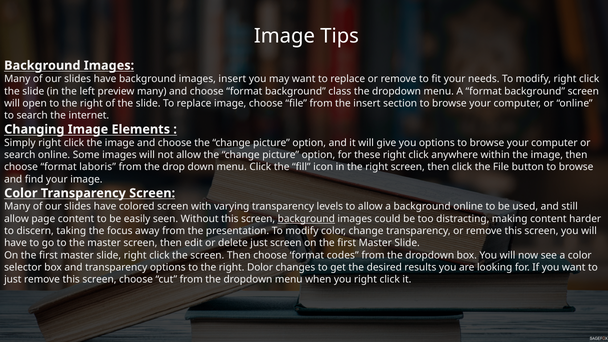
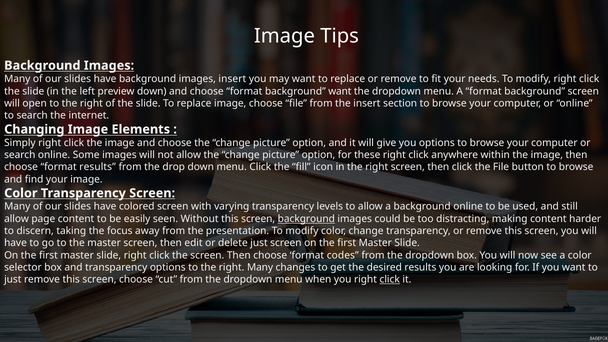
preview many: many -> down (152, 91)
background class: class -> want (340, 91)
format laboris: laboris -> results (98, 167)
right Dolor: Dolor -> Many (260, 267)
click underline: none -> present (390, 280)
